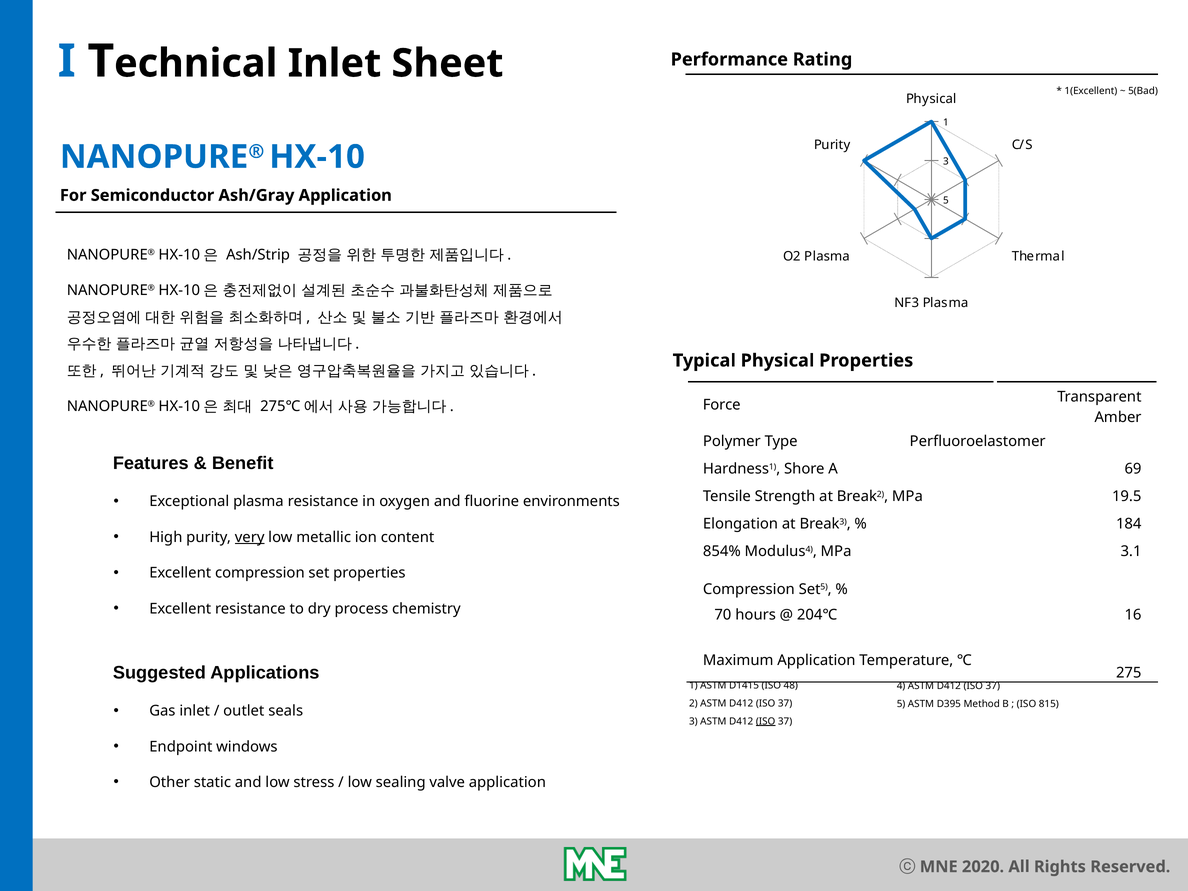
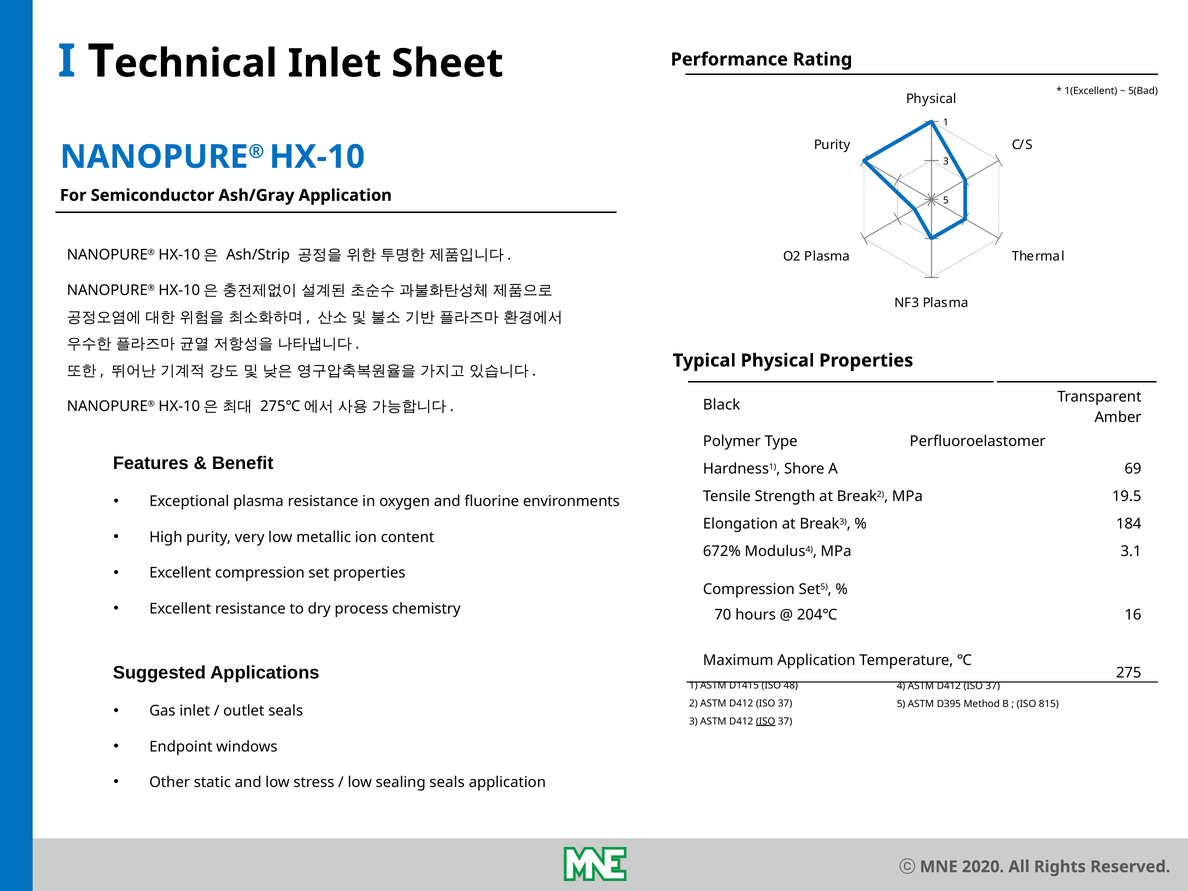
Force: Force -> Black (722, 405)
very underline: present -> none (250, 537)
854%: 854% -> 672% (722, 552)
sealing valve: valve -> seals (447, 782)
